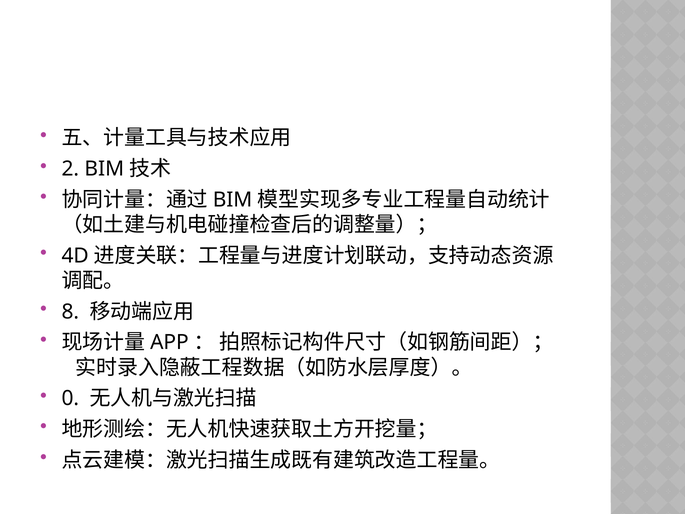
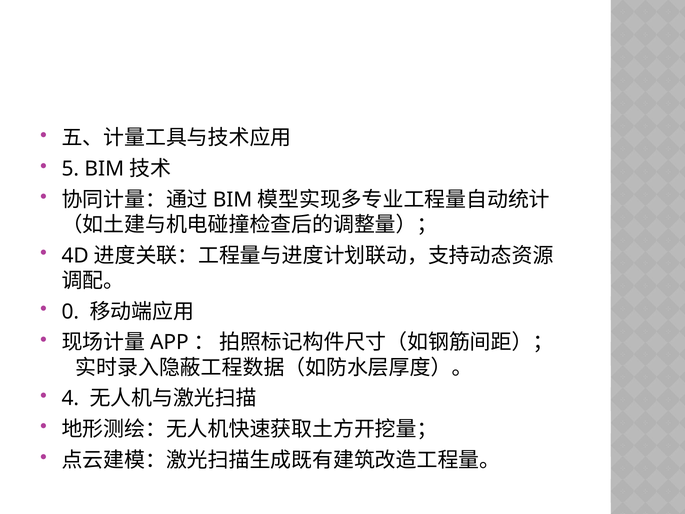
2: 2 -> 5 (70, 169)
8: 8 -> 0 (70, 311)
0: 0 -> 4 (70, 398)
